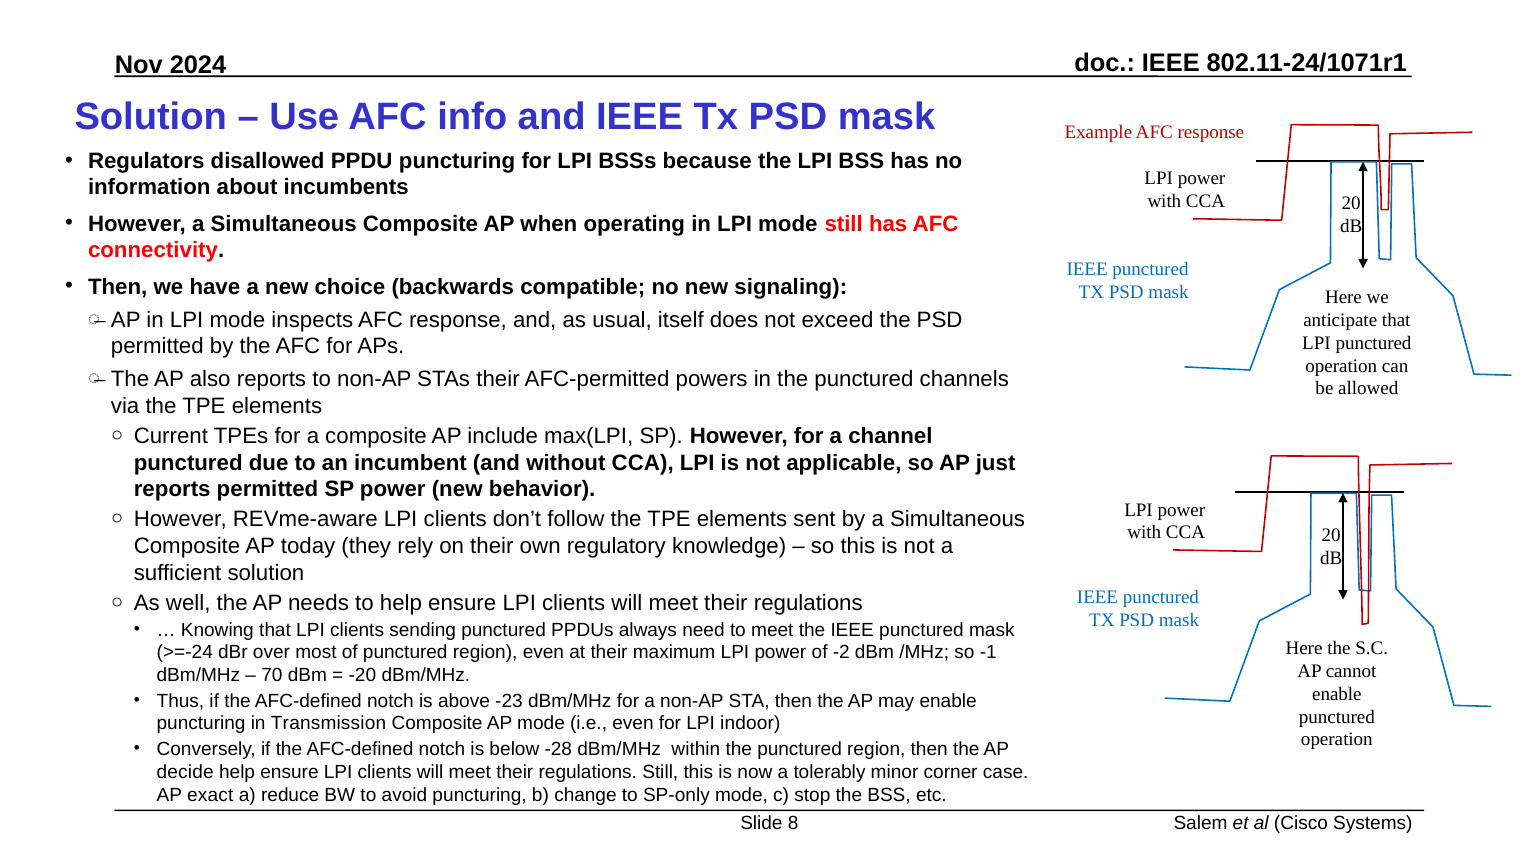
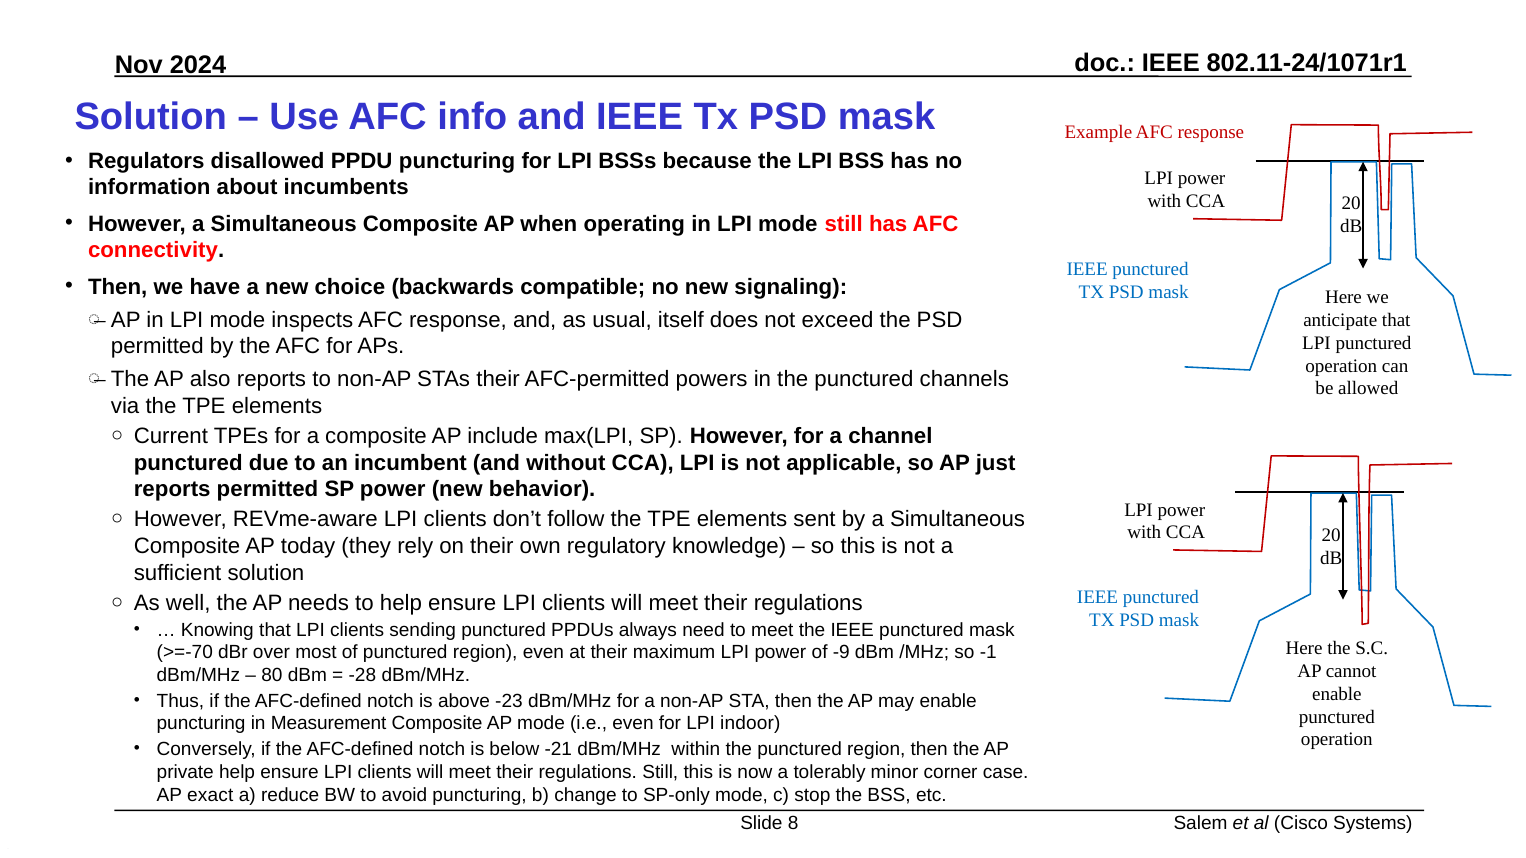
>=-24: >=-24 -> >=-70 (185, 653)
-2: -2 -> -9 (841, 653)
70: 70 -> 80 (272, 676)
-20: -20 -> -28 (362, 676)
Transmission: Transmission -> Measurement (329, 724)
-28: -28 -> -21 (558, 749)
decide: decide -> private (185, 772)
